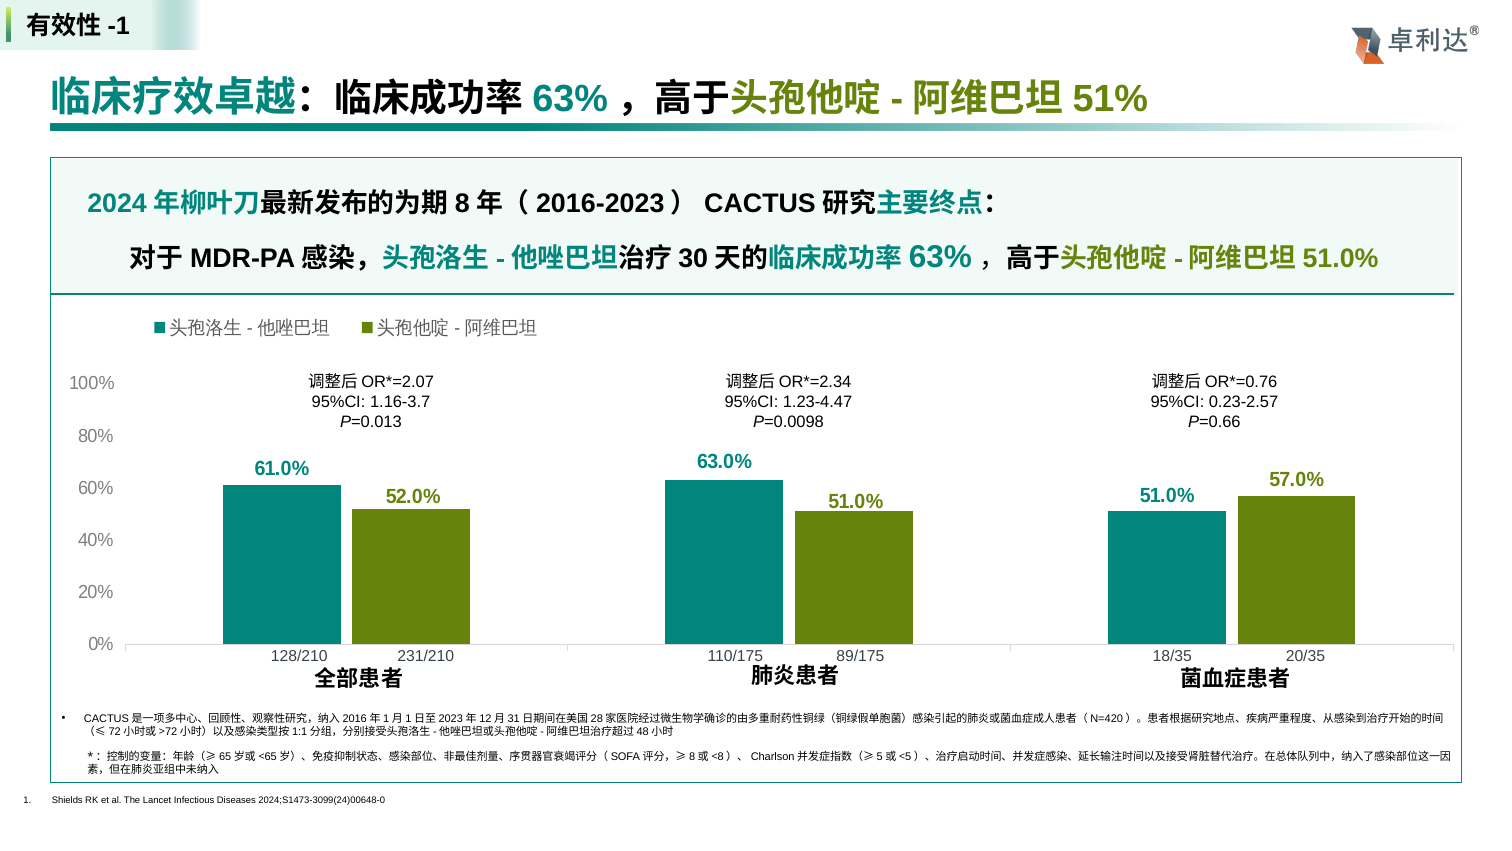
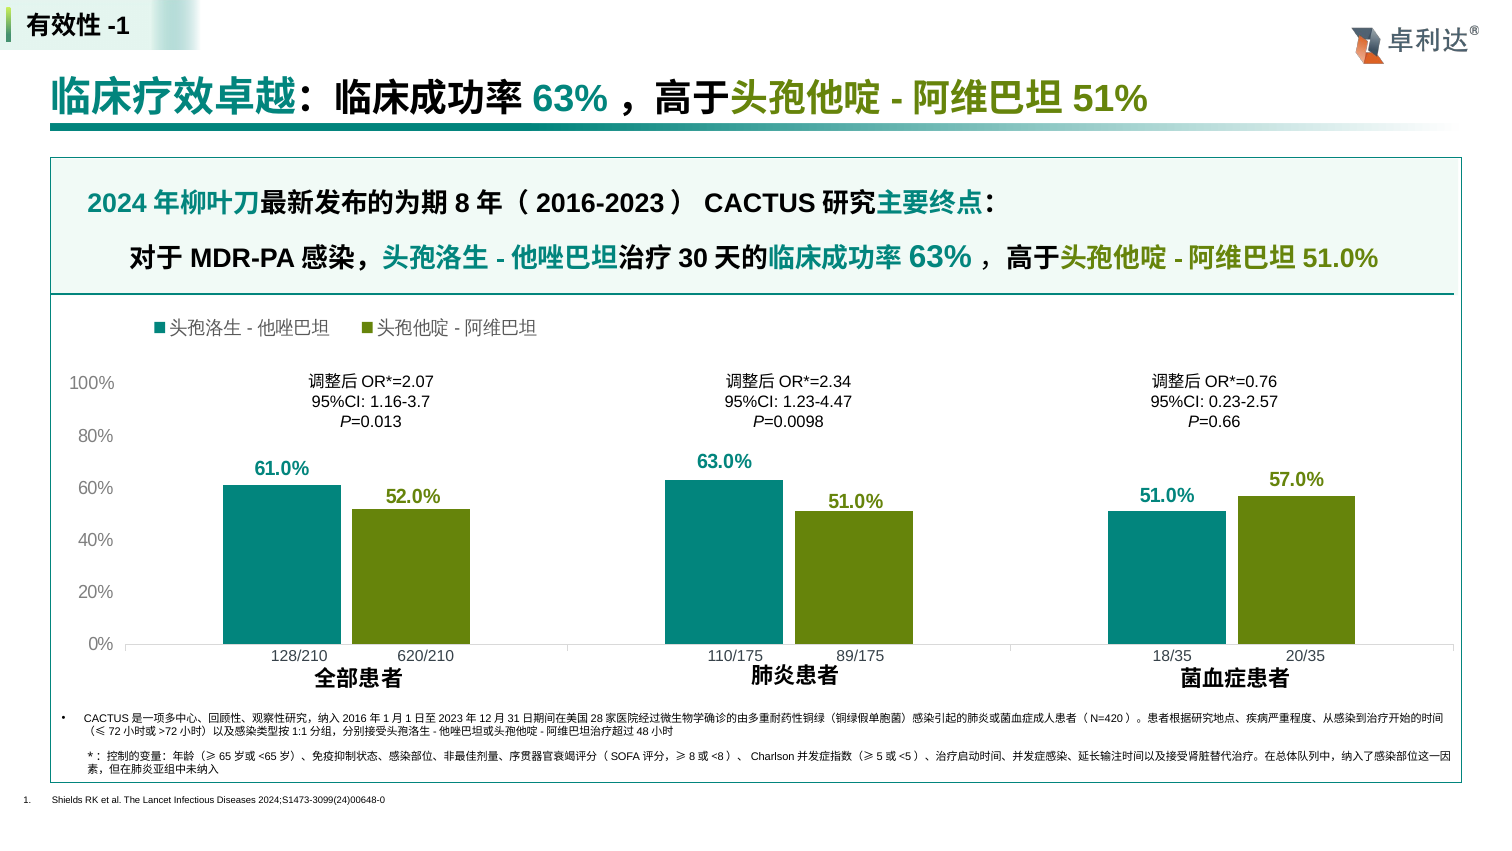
231/210: 231/210 -> 620/210 (426, 656)
